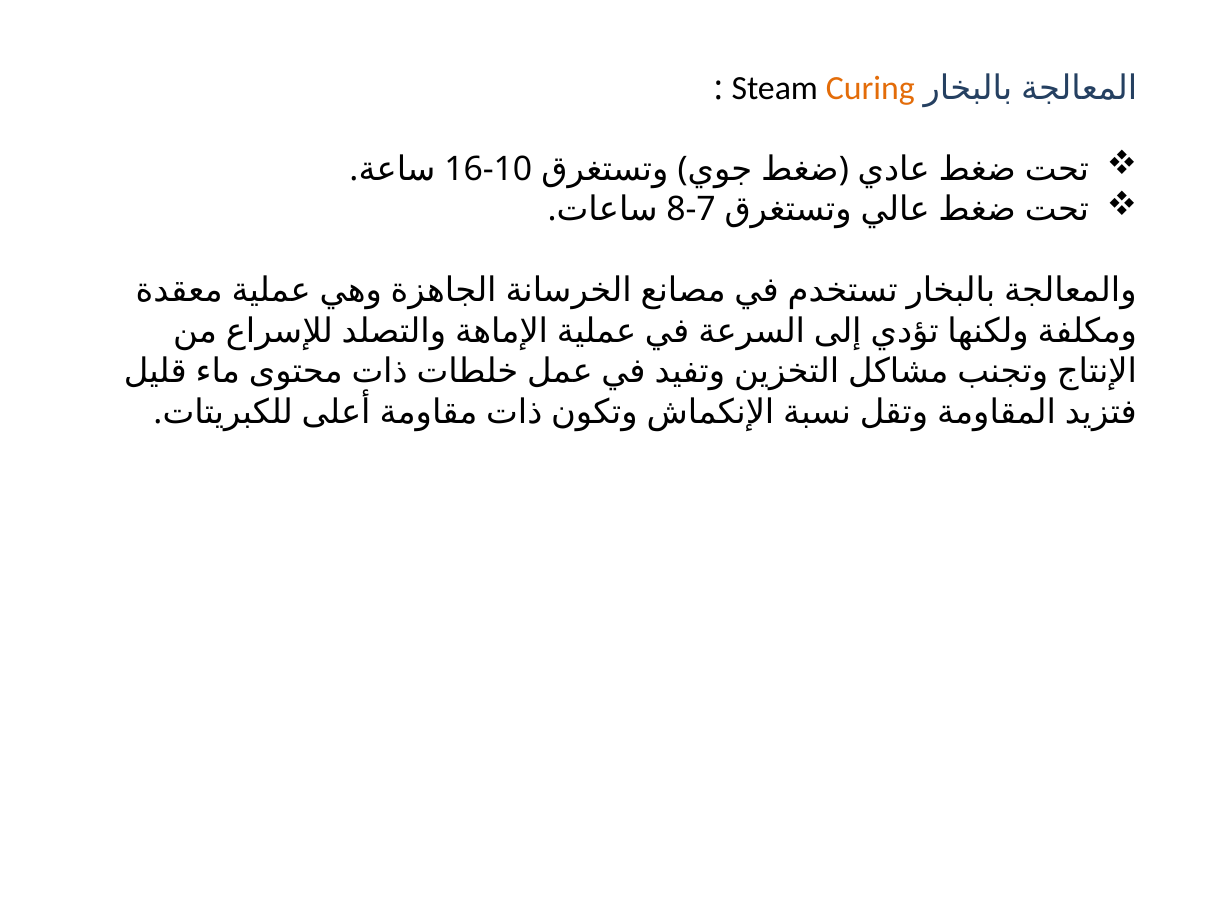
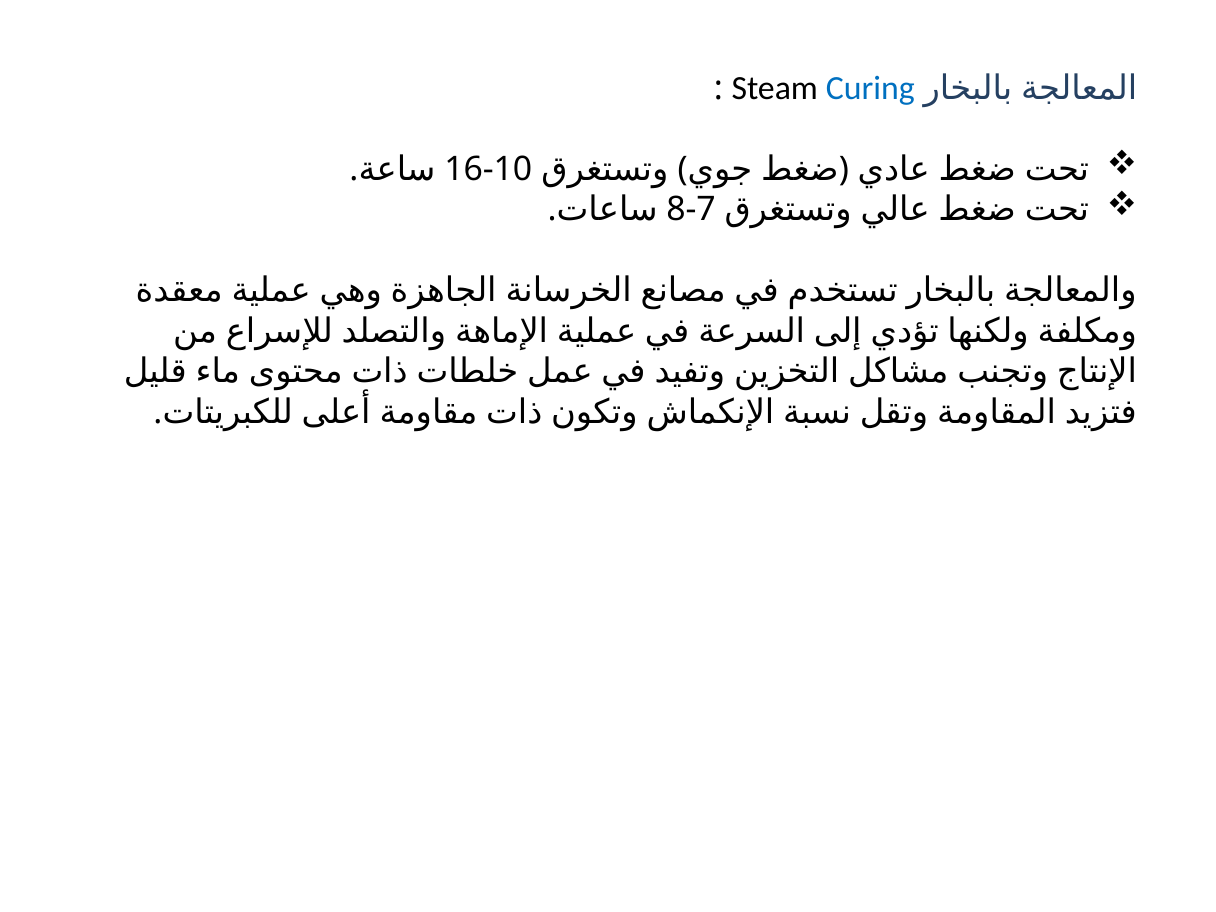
Curing colour: orange -> blue (870, 88)
